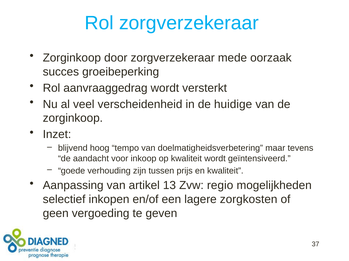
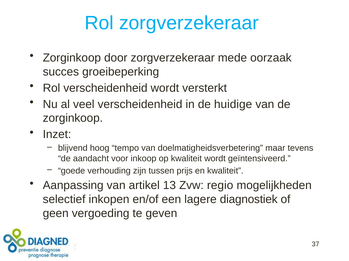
Rol aanvraaggedrag: aanvraaggedrag -> verscheidenheid (105, 88)
zorgkosten: zorgkosten -> diagnostiek (249, 200)
